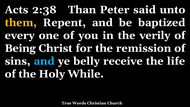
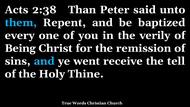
them colour: yellow -> light blue (21, 23)
belly: belly -> went (87, 61)
life: life -> tell (176, 61)
While: While -> Thine (86, 74)
